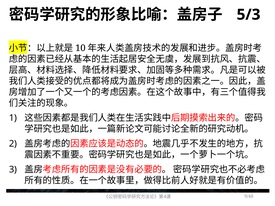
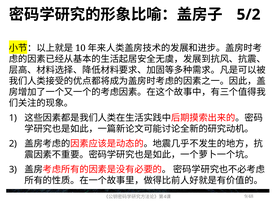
5/3: 5/3 -> 5/2 (249, 15)
